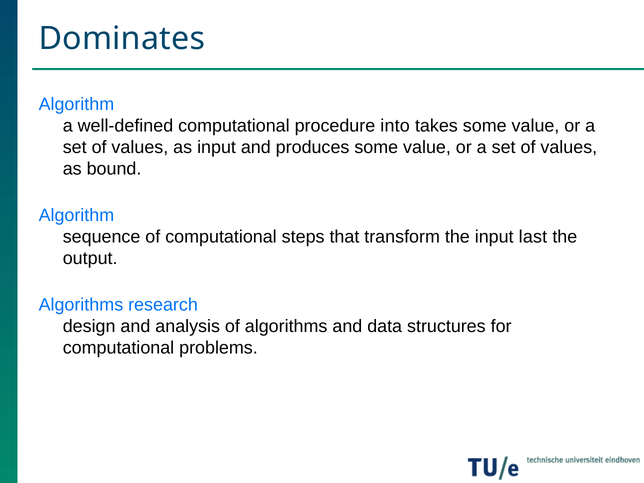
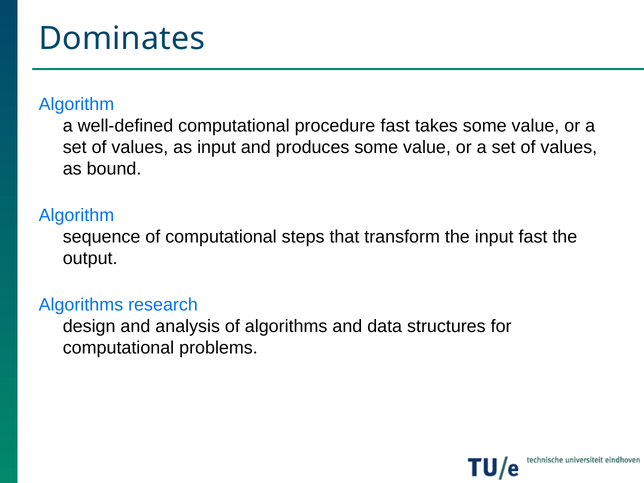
procedure into: into -> fast (395, 126)
input last: last -> fast (533, 237)
